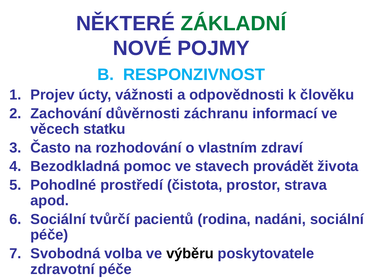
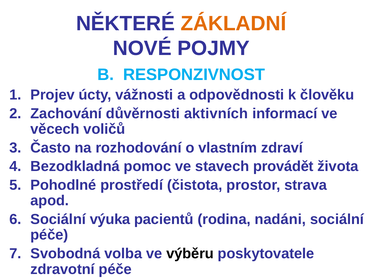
ZÁKLADNÍ colour: green -> orange (233, 23)
záchranu: záchranu -> aktivních (216, 113)
statku: statku -> voličů (104, 129)
tvůrčí: tvůrčí -> výuka (110, 219)
